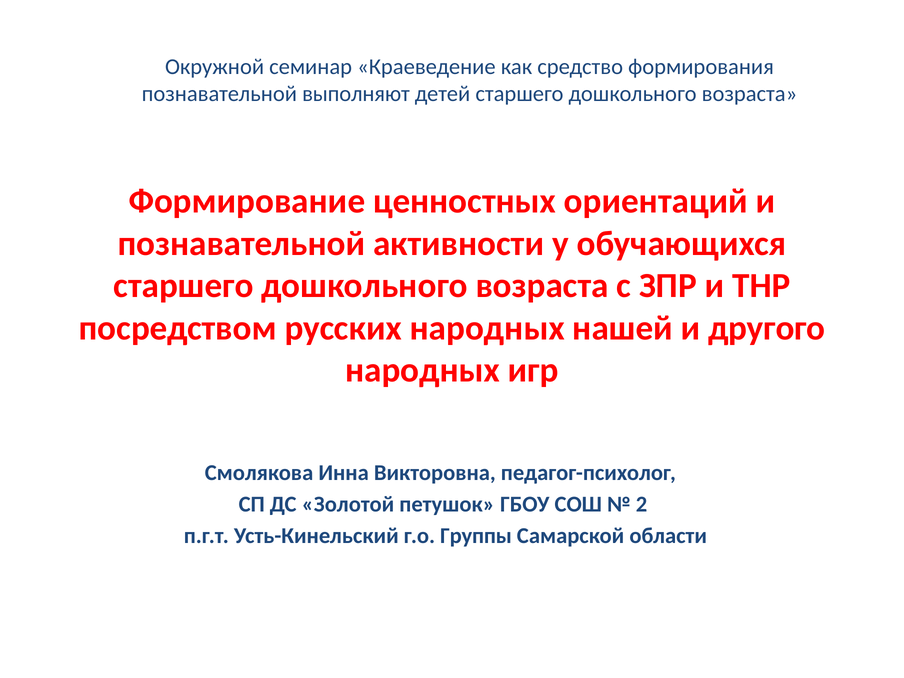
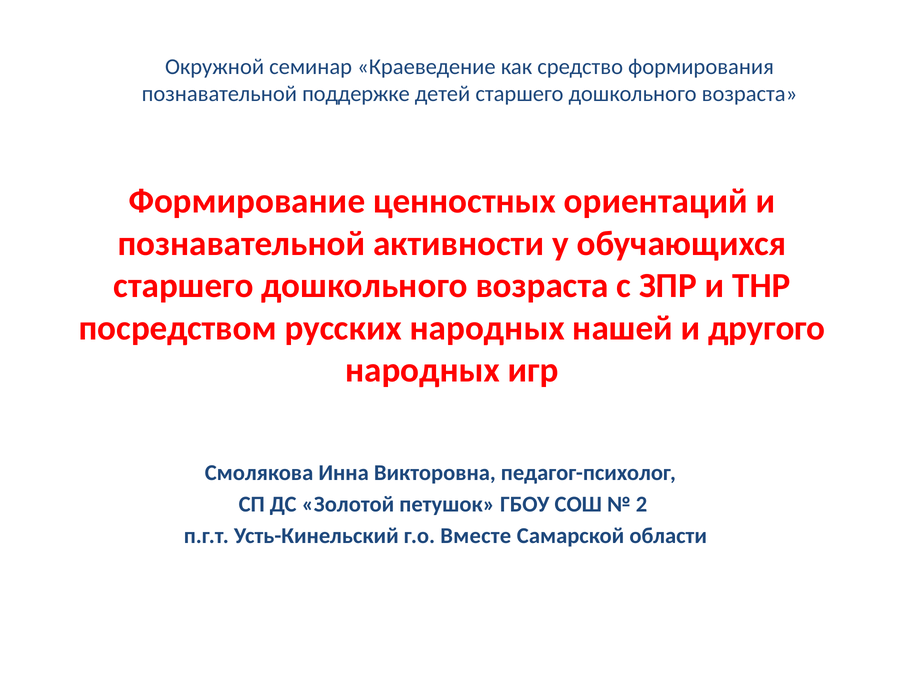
выполняют: выполняют -> поддержке (356, 94)
Группы: Группы -> Вместе (476, 536)
